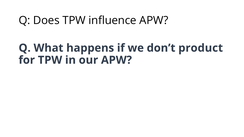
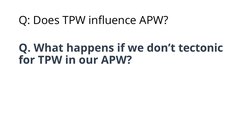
product: product -> tectonic (201, 48)
